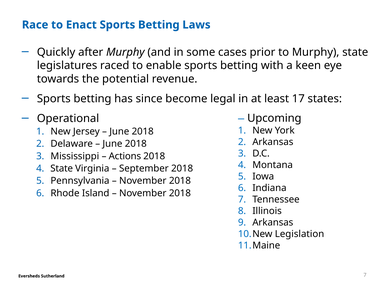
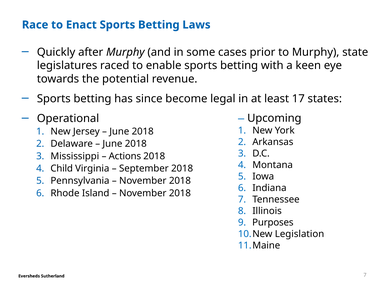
State: State -> Child (62, 169)
Arkansas: Arkansas -> Purposes (273, 223)
